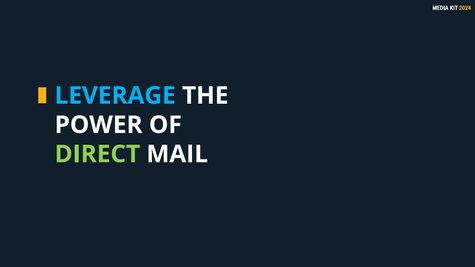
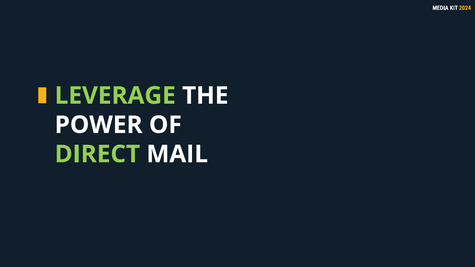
LEVERAGE colour: light blue -> light green (115, 96)
